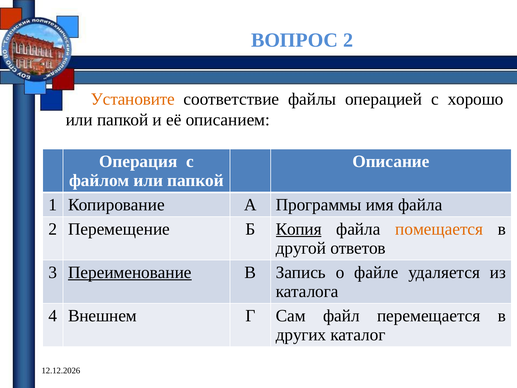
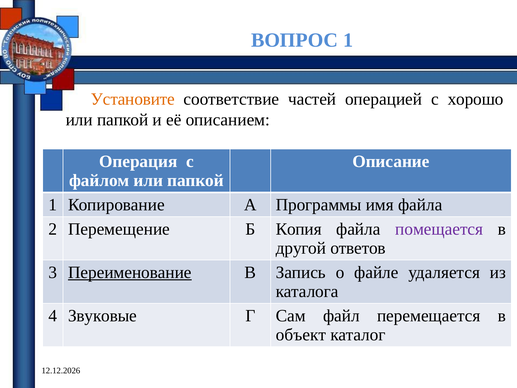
ВОПРОС 2: 2 -> 1 (348, 40)
файлы: файлы -> частей (312, 99)
Копия underline: present -> none (299, 229)
помещается colour: orange -> purple (439, 229)
Внешнем: Внешнем -> Звуковые (102, 315)
других: других -> объект (301, 335)
